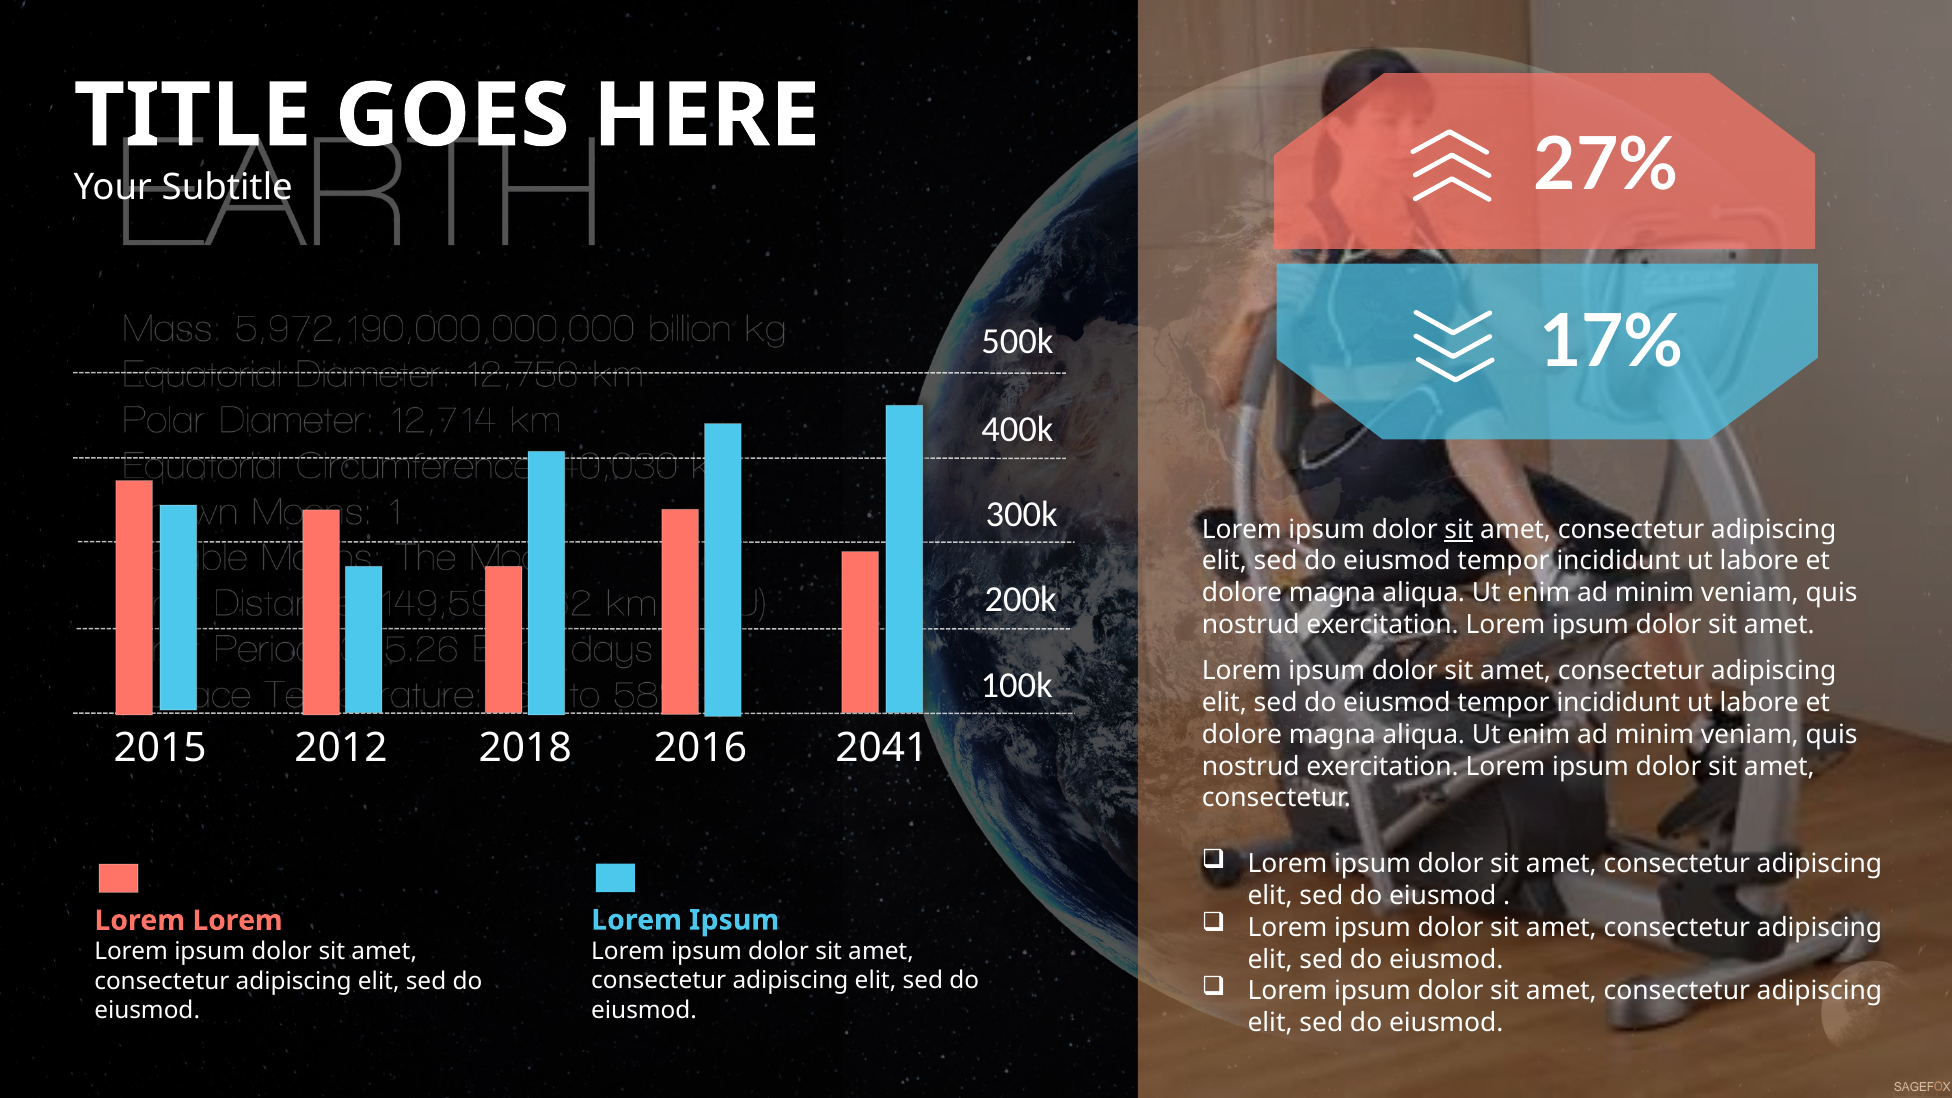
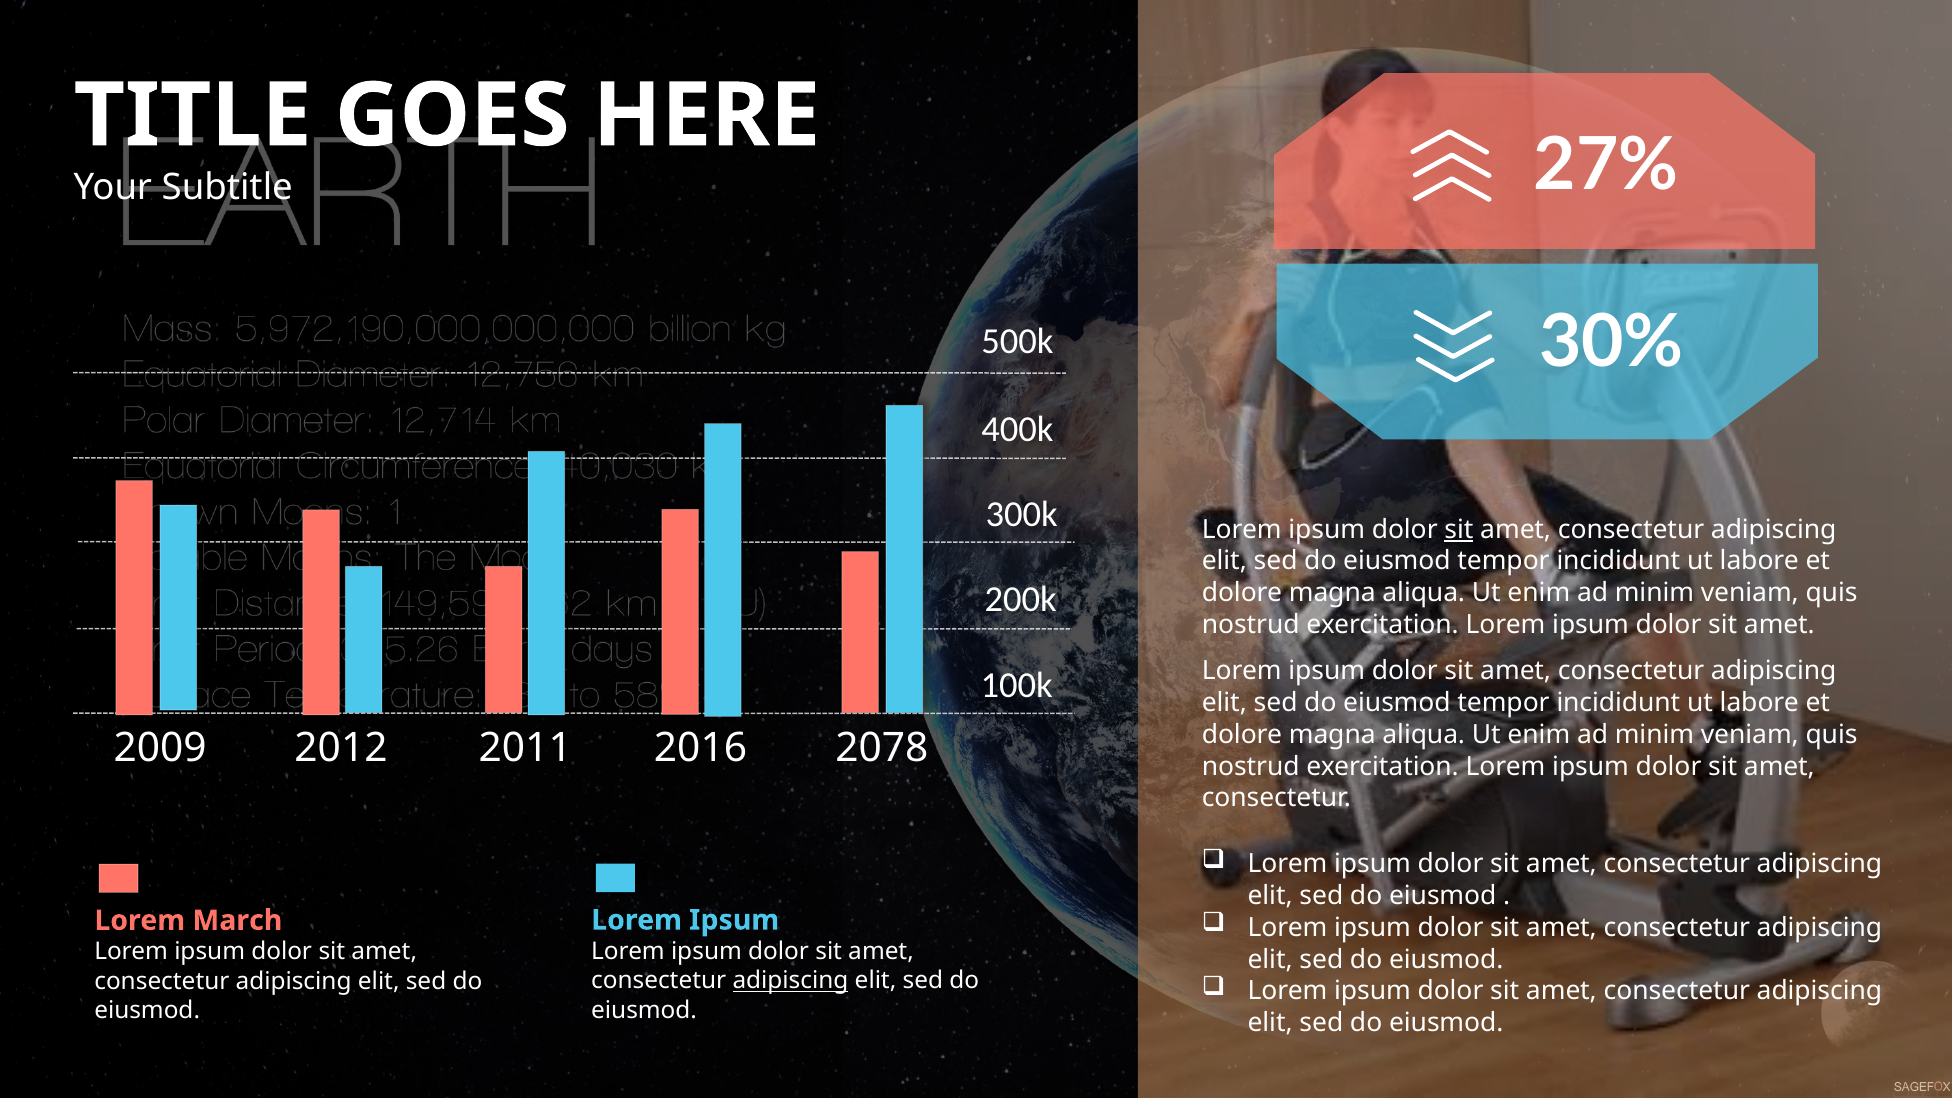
17%: 17% -> 30% (1611, 343)
2015: 2015 -> 2009 (160, 748)
2018: 2018 -> 2011 (525, 748)
2041: 2041 -> 2078 (882, 748)
Lorem: Lorem -> March (237, 920)
adipiscing underline: none -> present (790, 981)
